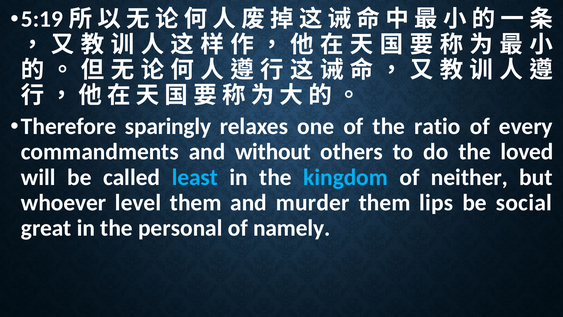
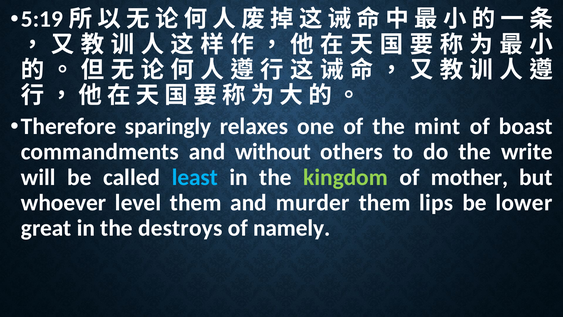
ratio: ratio -> mint (437, 126)
every: every -> boast (526, 126)
loved: loved -> write (527, 152)
kingdom colour: light blue -> light green (346, 177)
neither: neither -> mother (469, 177)
social: social -> lower (524, 202)
personal: personal -> destroys (180, 228)
